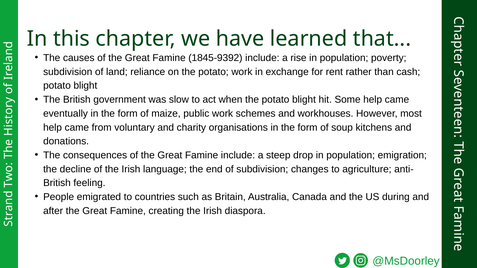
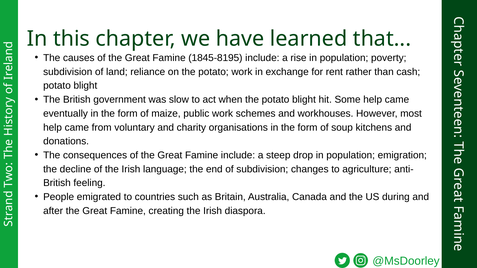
1845-9392: 1845-9392 -> 1845-8195 (215, 58)
